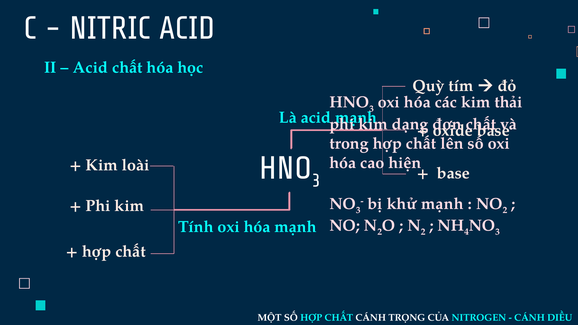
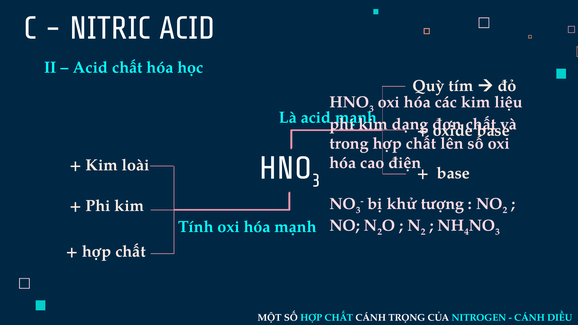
thải: thải -> liệu (509, 102)
hiện: hiện -> điện (405, 163)
khử mạnh: mạnh -> tượng (442, 204)
